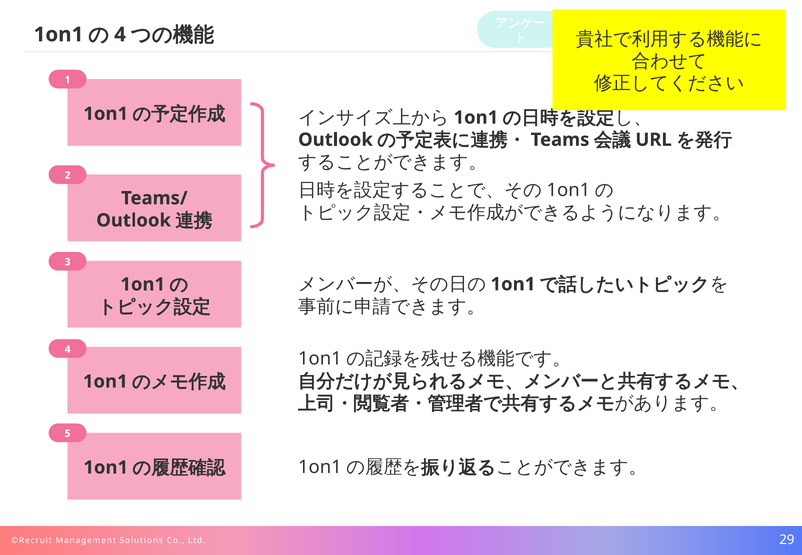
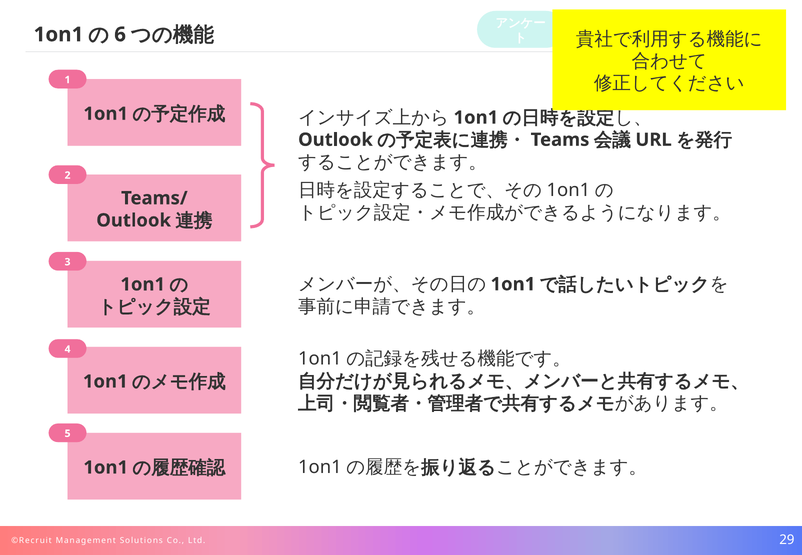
4: 4 -> 6 (120, 35)
